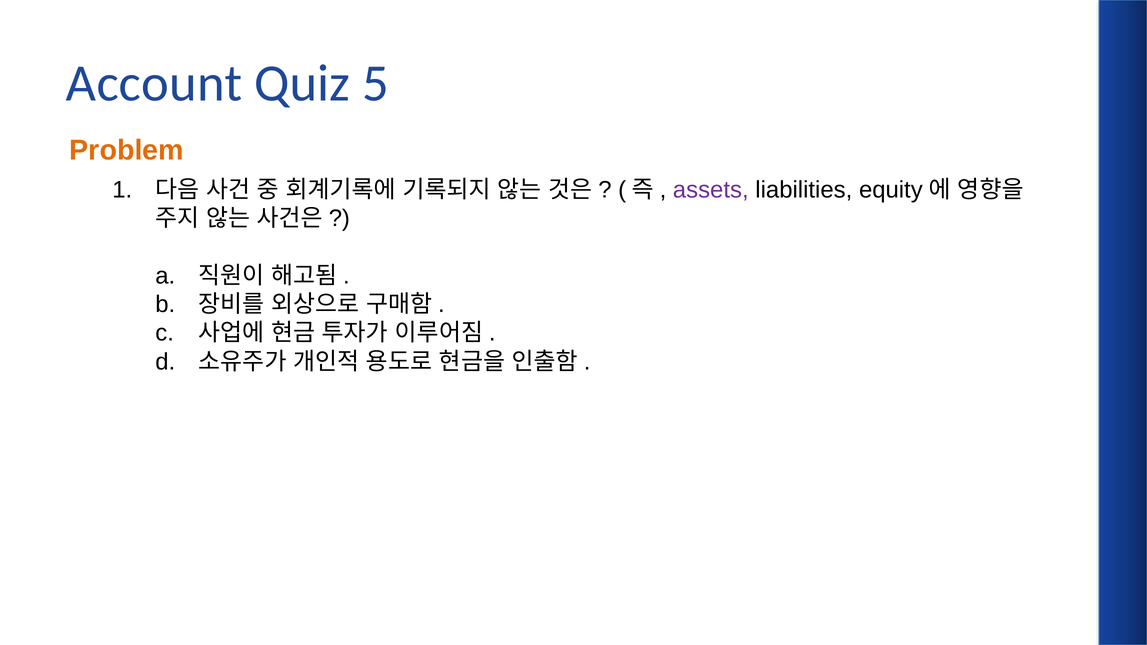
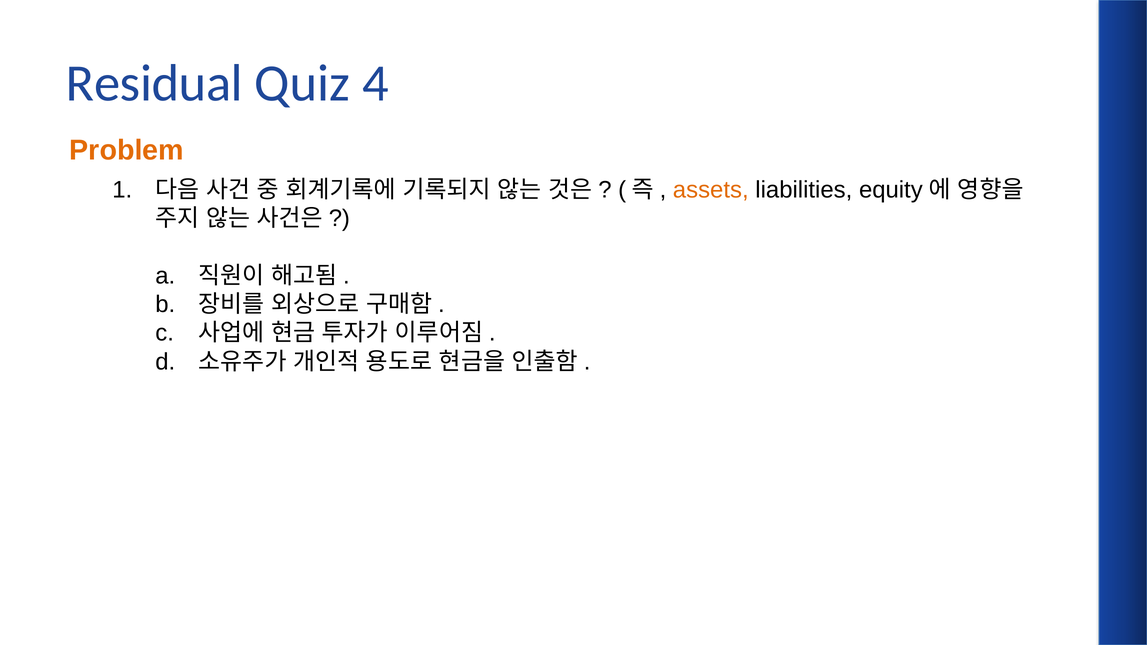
Account: Account -> Residual (154, 83)
5: 5 -> 4 (375, 83)
assets colour: purple -> orange (711, 190)
